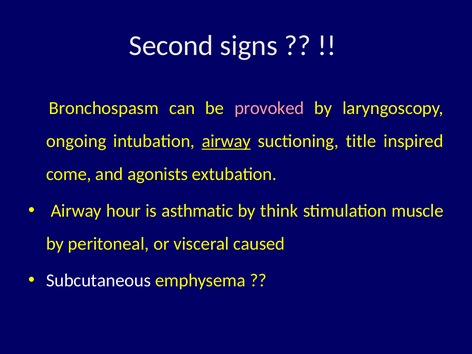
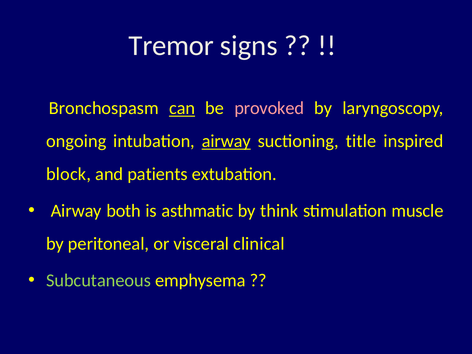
Second: Second -> Tremor (171, 46)
can underline: none -> present (182, 108)
come: come -> block (68, 174)
agonists: agonists -> patients (158, 174)
hour: hour -> both (124, 211)
caused: caused -> clinical (259, 244)
Subcutaneous colour: white -> light green (98, 280)
